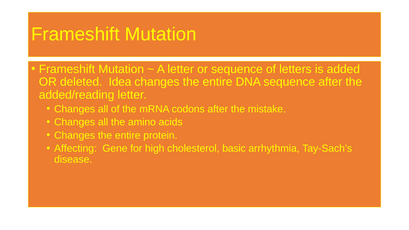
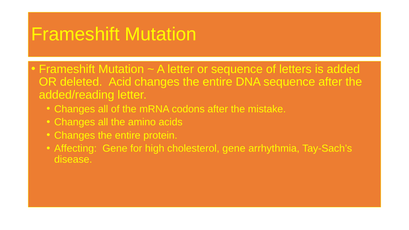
Idea: Idea -> Acid (120, 82)
cholesterol basic: basic -> gene (234, 149)
